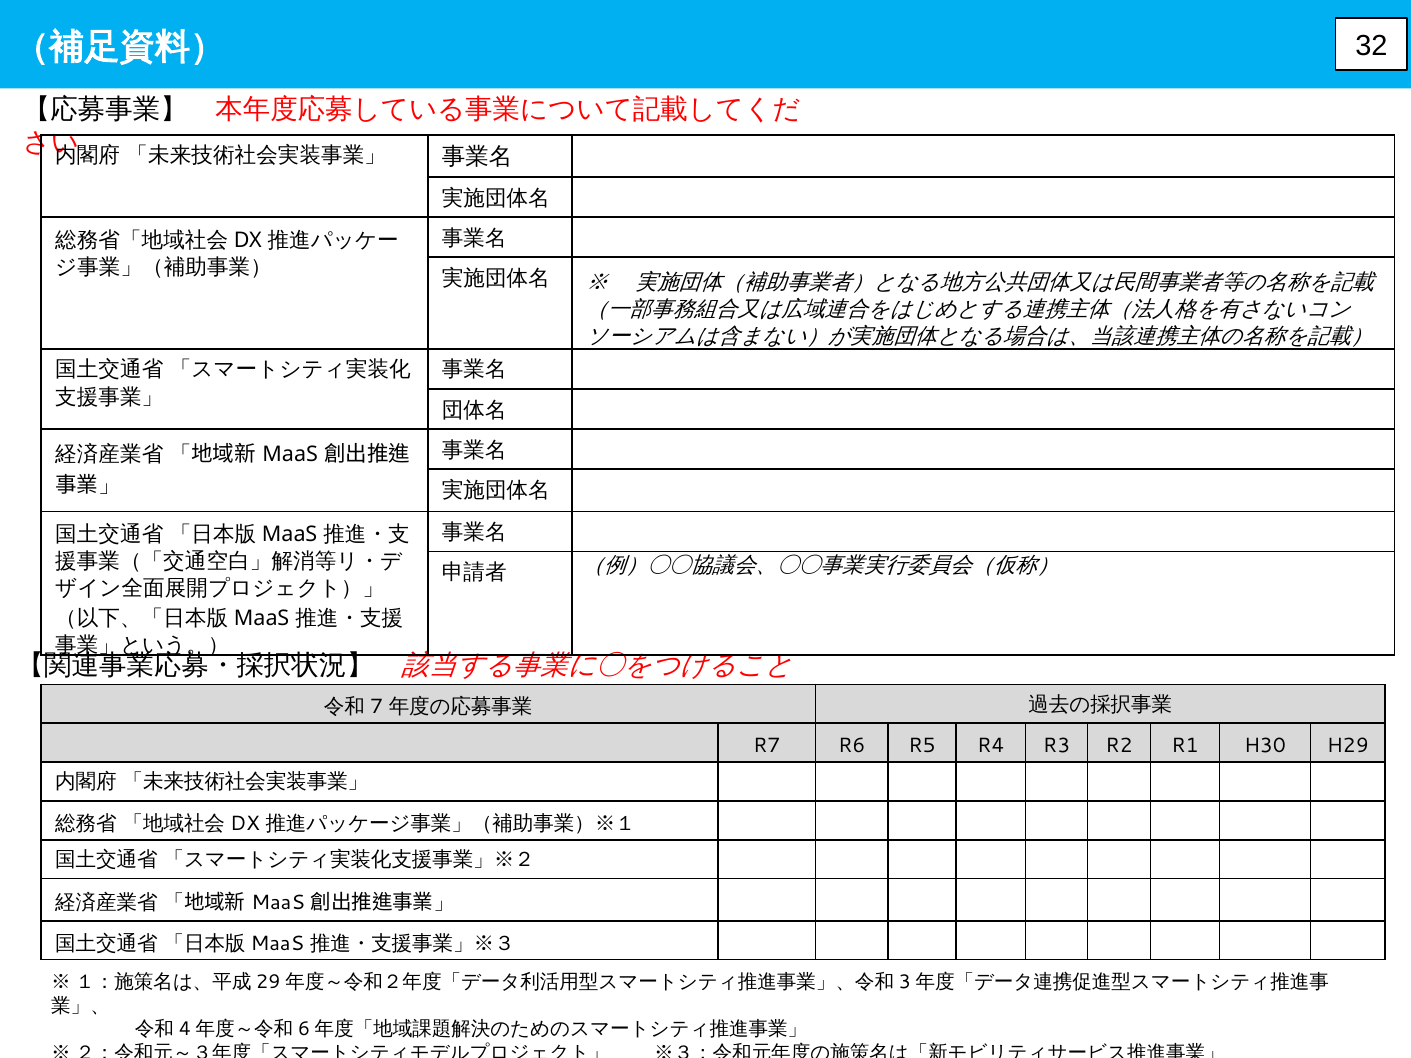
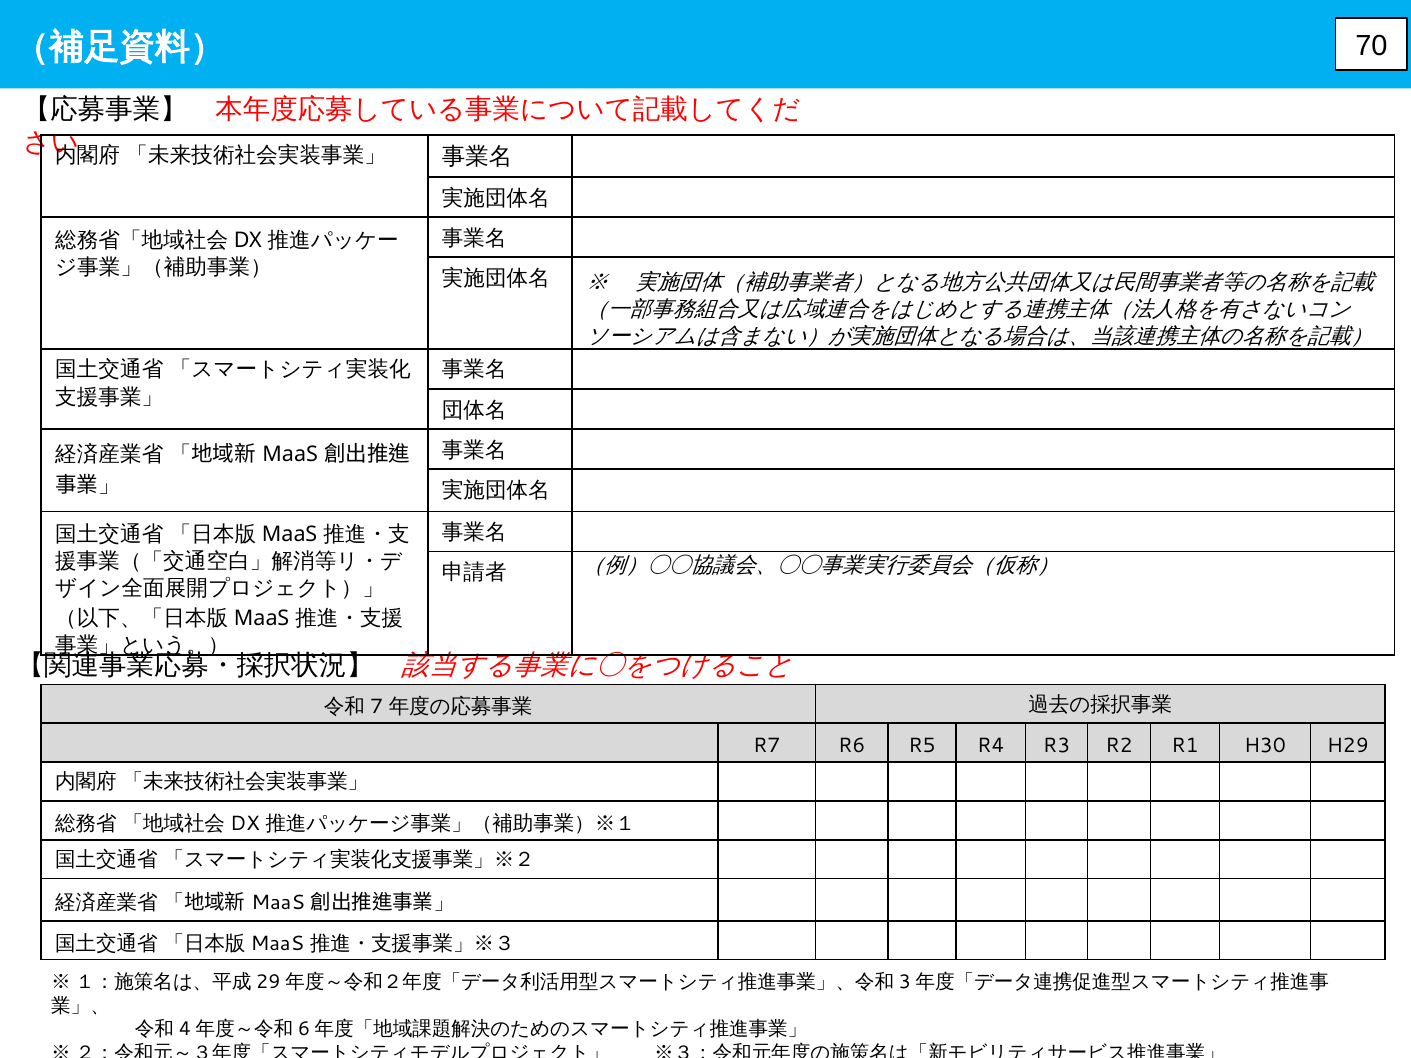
32: 32 -> 70 (1371, 46)
